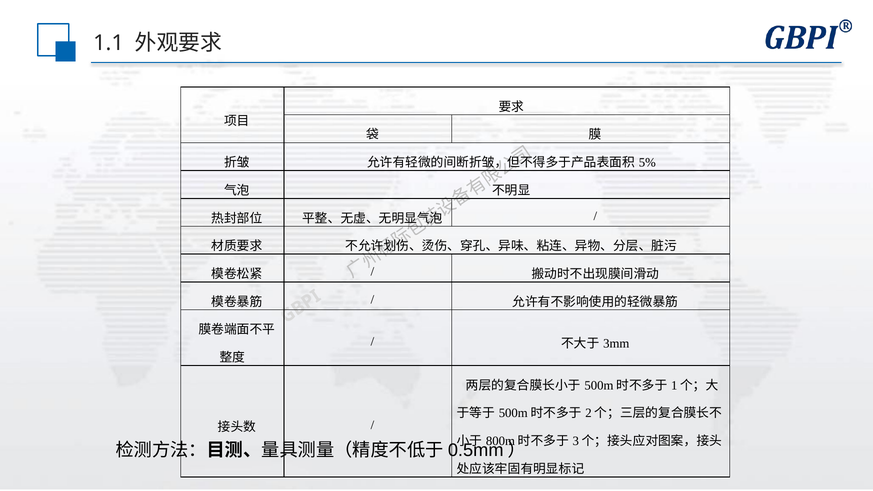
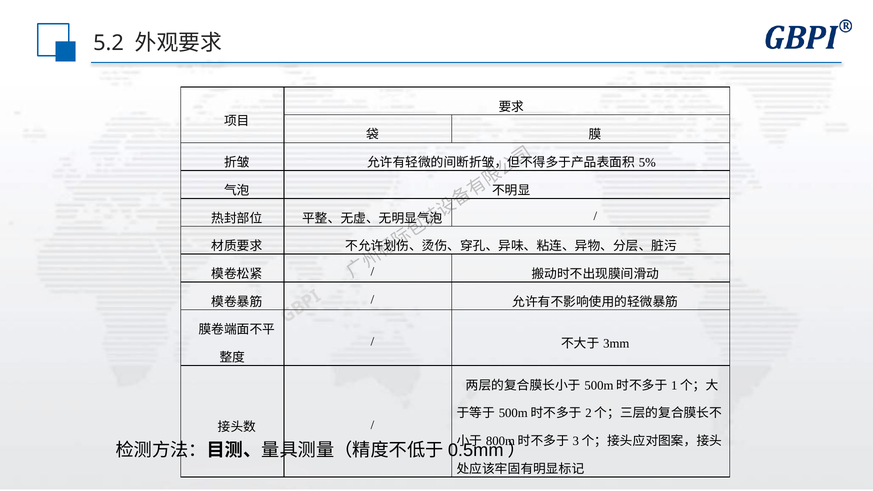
1.1: 1.1 -> 5.2 (109, 43)
